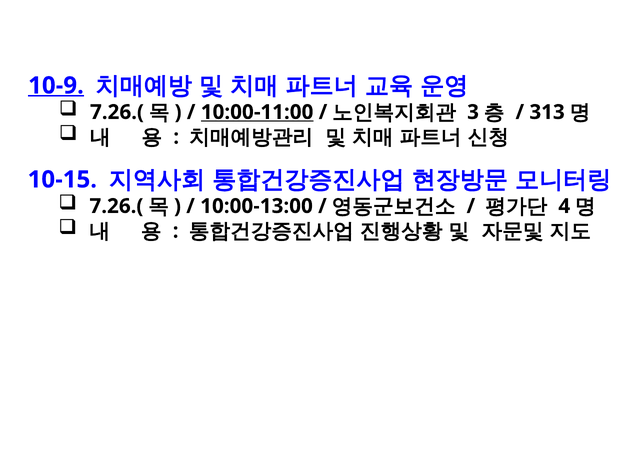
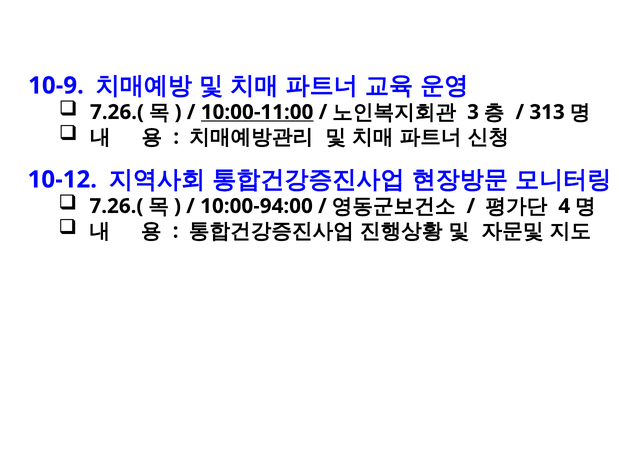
10-9 underline: present -> none (56, 86)
10-15: 10-15 -> 10-12 (62, 180)
10:00-13:00: 10:00-13:00 -> 10:00-94:00 (257, 206)
